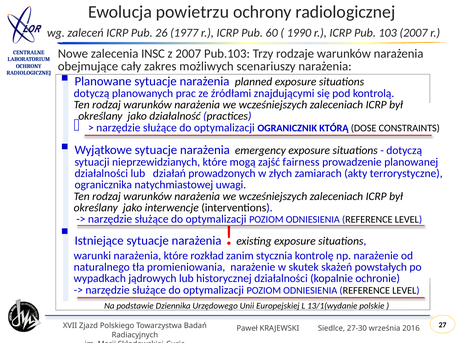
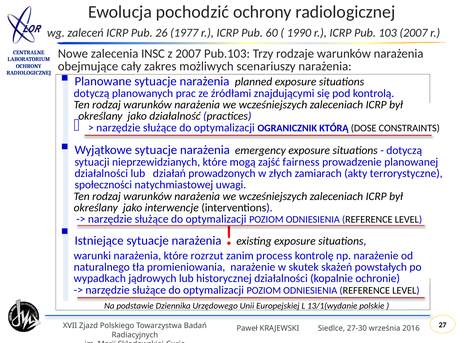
powietrzu: powietrzu -> pochodzić (192, 12)
ogranicznika: ogranicznika -> społeczności (103, 185)
rozkład: rozkład -> rozrzut (207, 255)
stycznia: stycznia -> process (274, 255)
